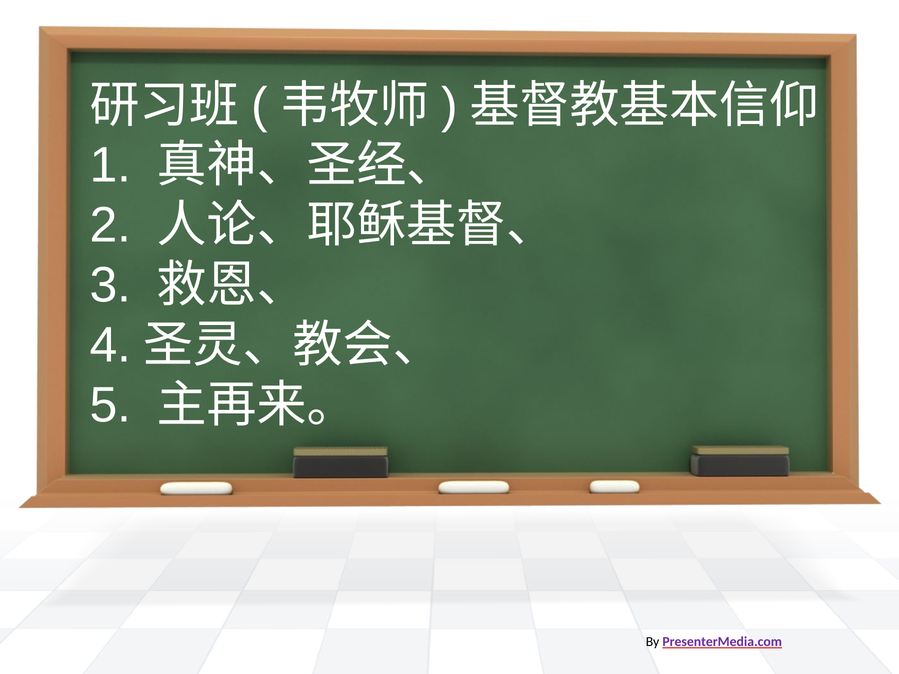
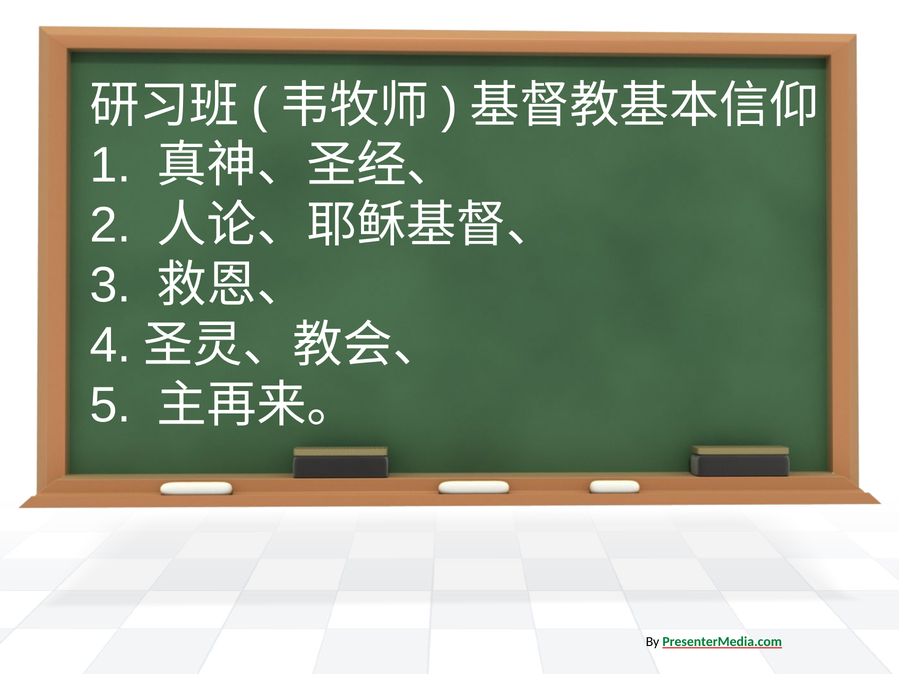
PresenterMedia.com colour: purple -> green (722, 642)
